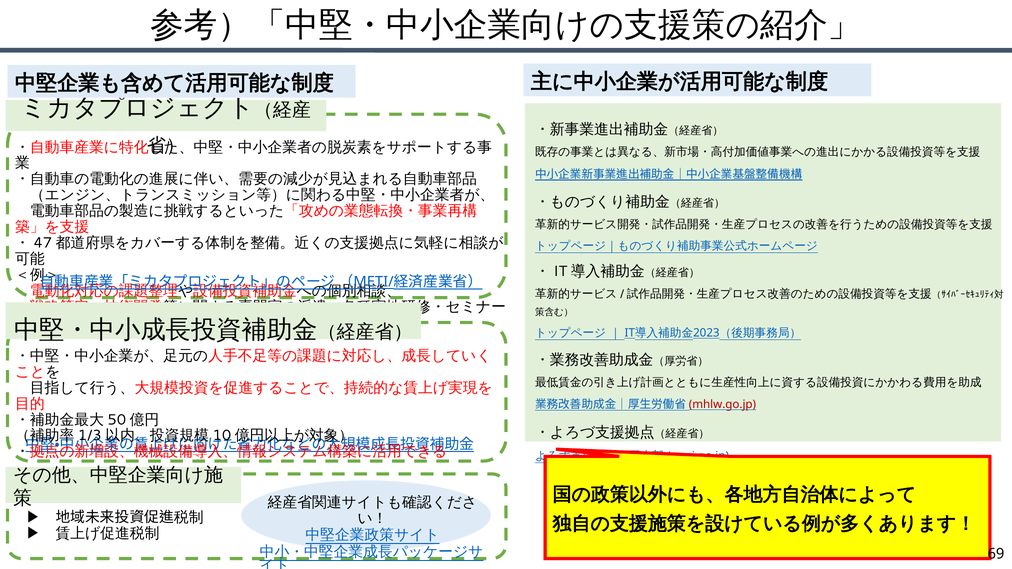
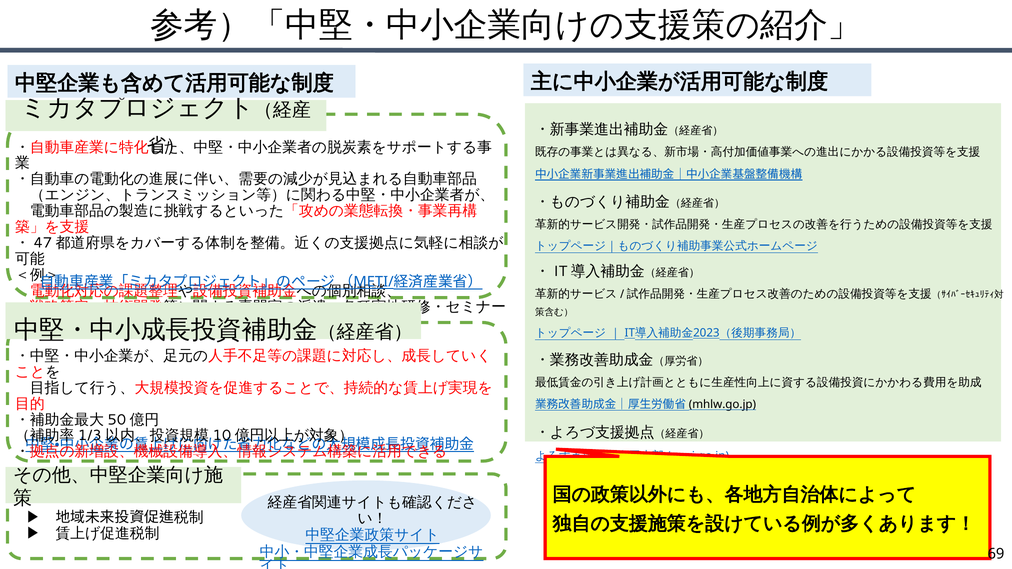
mhlw.go.jp colour: red -> black (722, 405)
